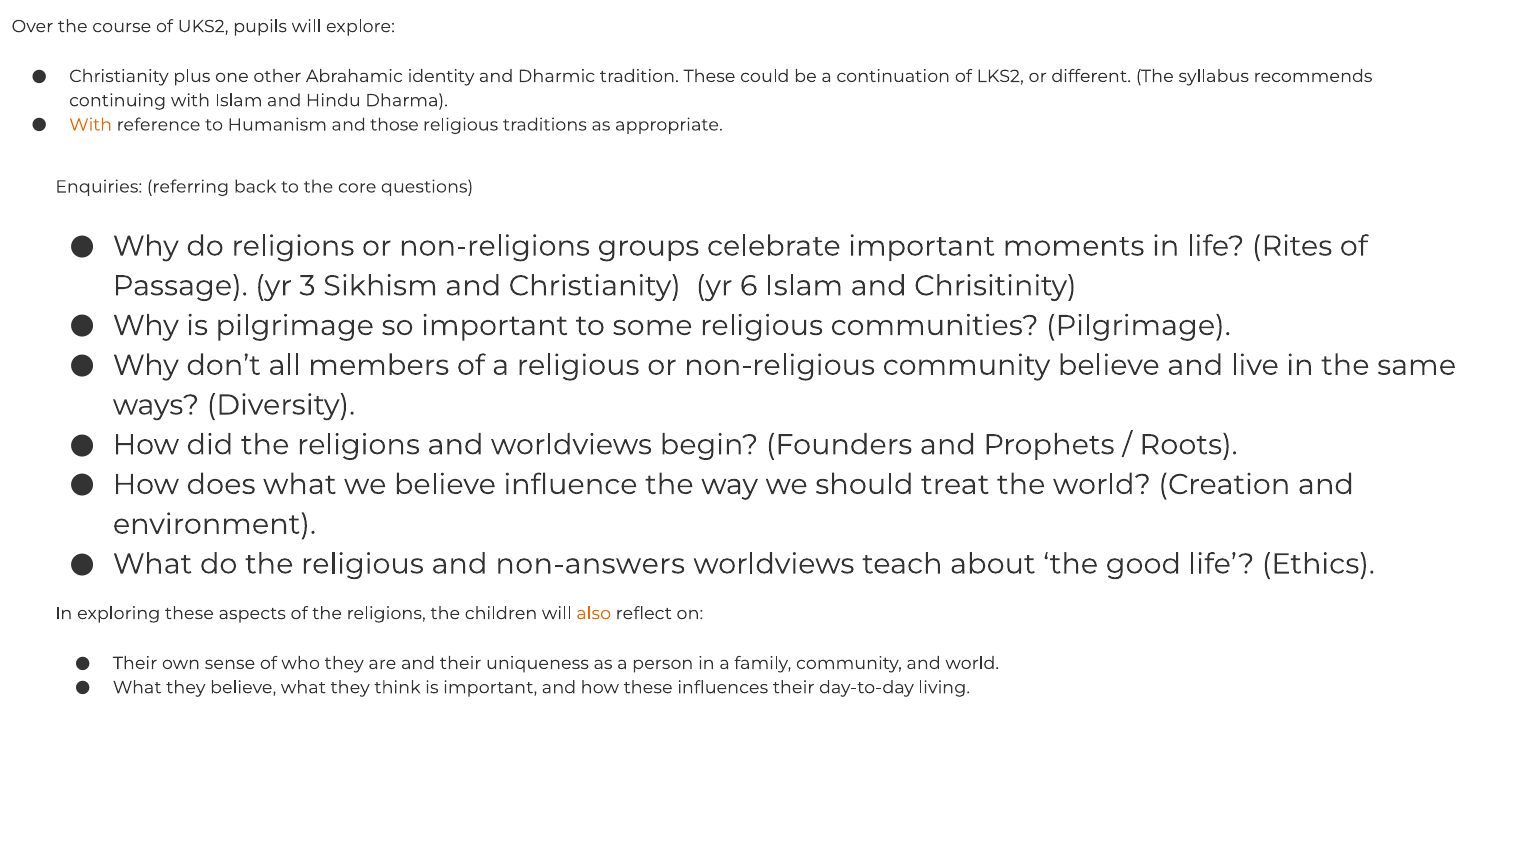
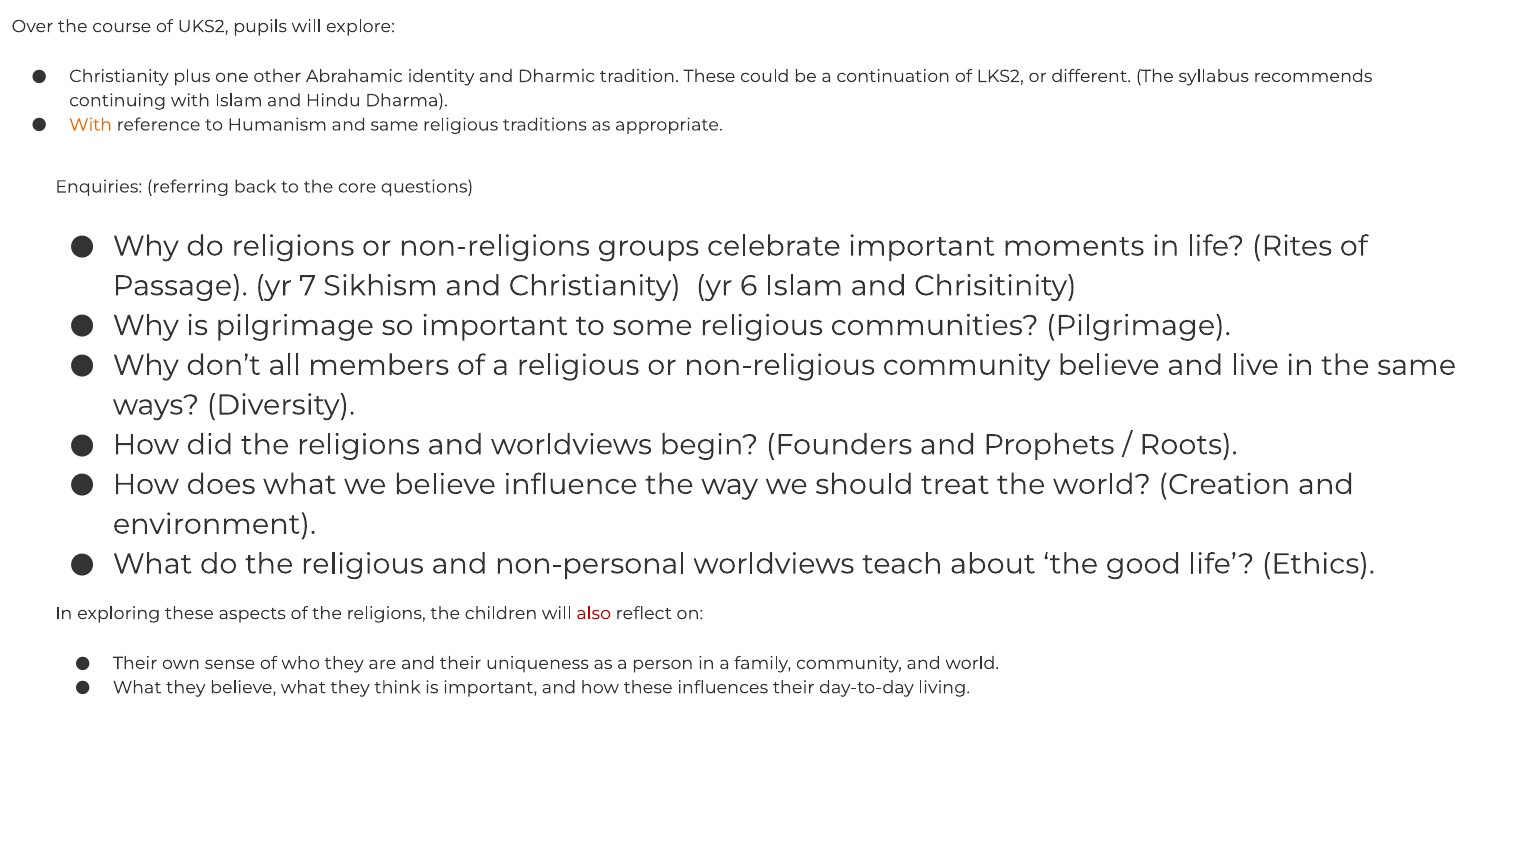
and those: those -> same (394, 125)
3: 3 -> 7 (308, 286)
non-answers: non-answers -> non-personal (590, 564)
also colour: orange -> red (594, 613)
